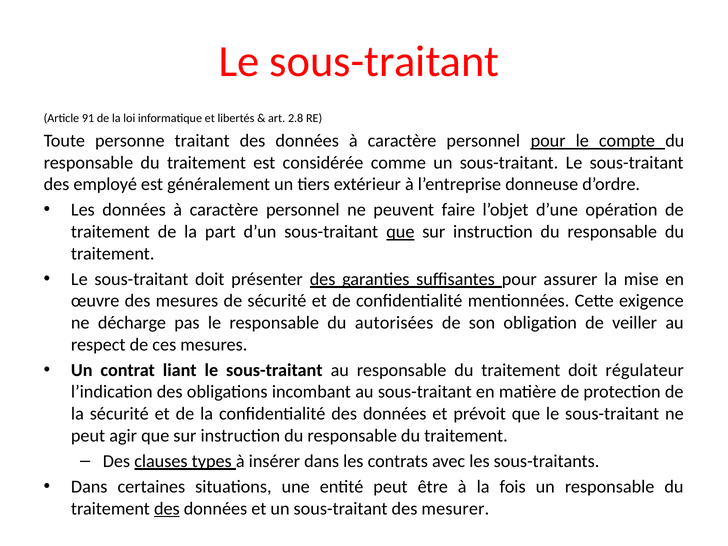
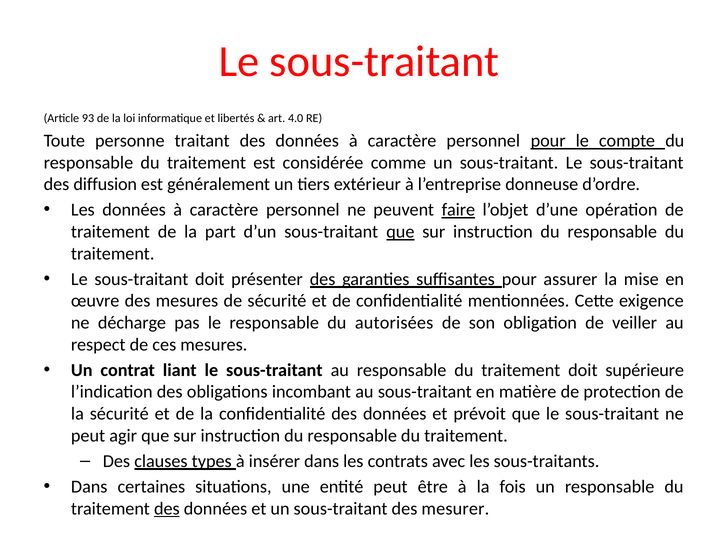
91: 91 -> 93 (88, 118)
2.8: 2.8 -> 4.0 (296, 118)
employé: employé -> diffusion (105, 184)
faire underline: none -> present (458, 210)
régulateur: régulateur -> supérieure (645, 370)
